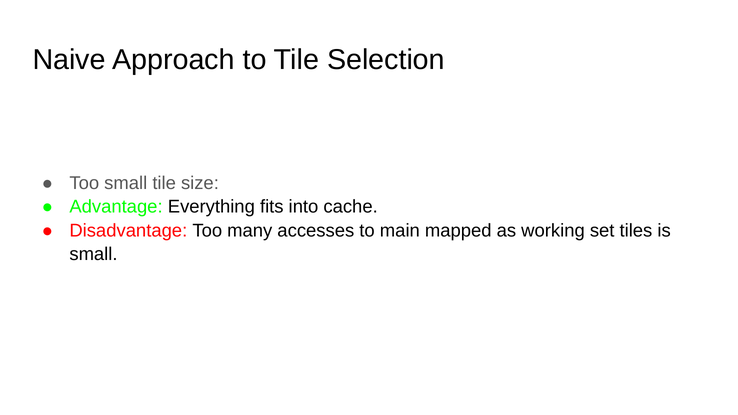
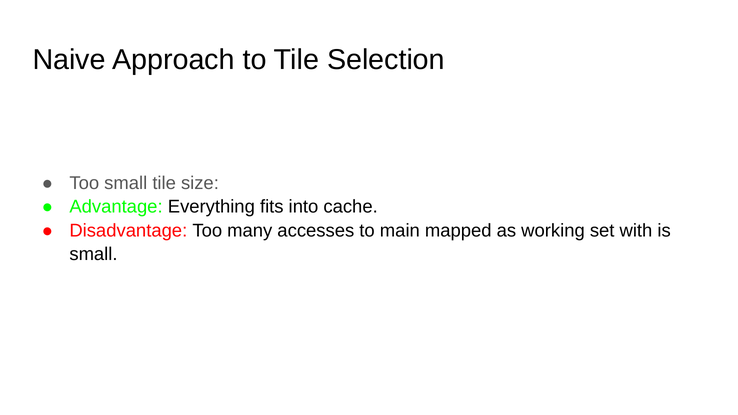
tiles: tiles -> with (636, 231)
